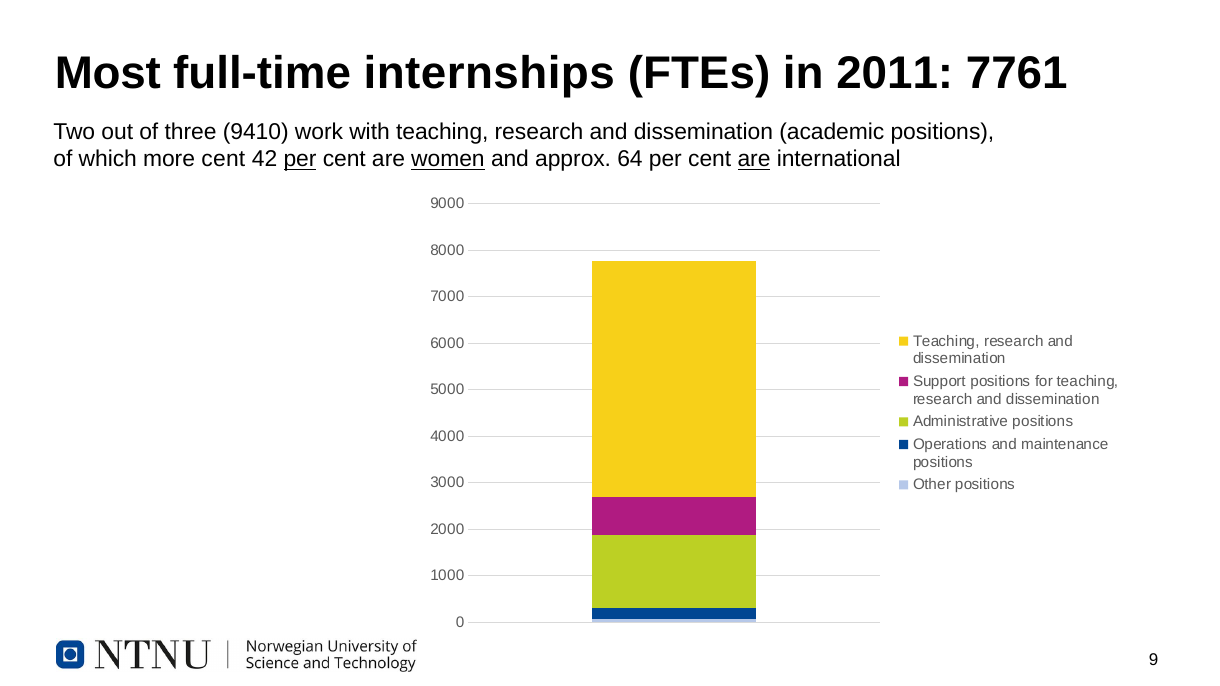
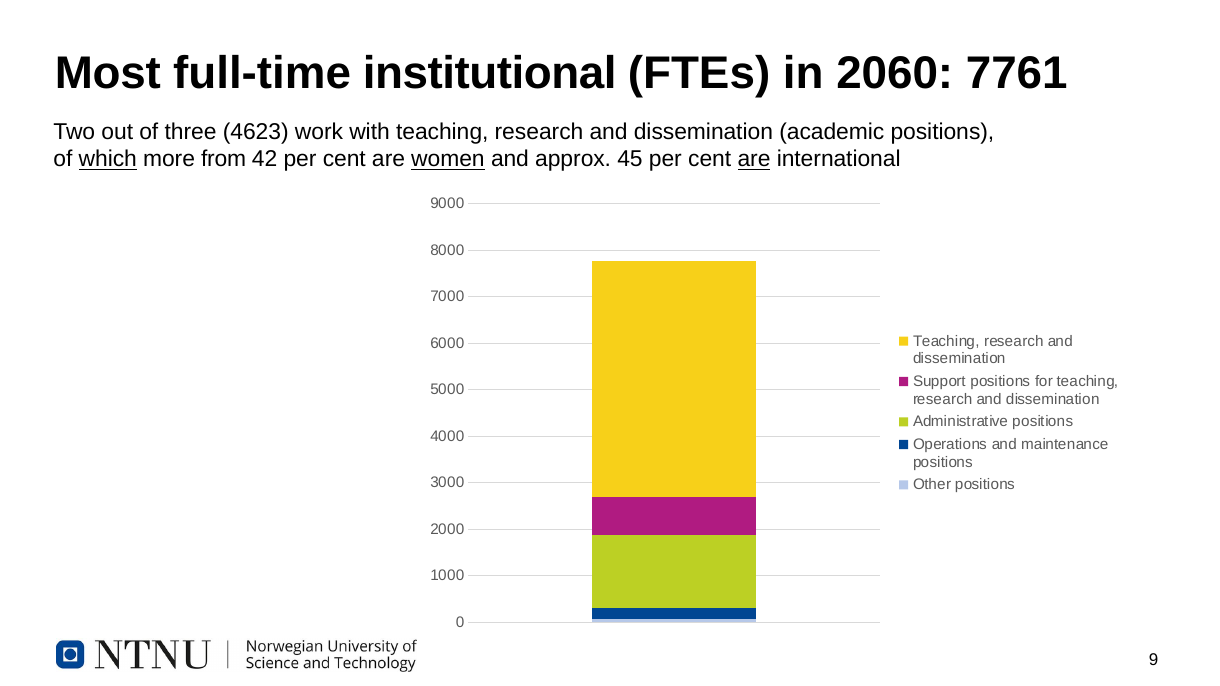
internships: internships -> institutional (490, 74)
2011: 2011 -> 2060 (895, 74)
9410: 9410 -> 4623 (256, 132)
which underline: none -> present (108, 160)
more cent: cent -> from (224, 160)
per underline: present -> none (300, 160)
64: 64 -> 45 (630, 160)
